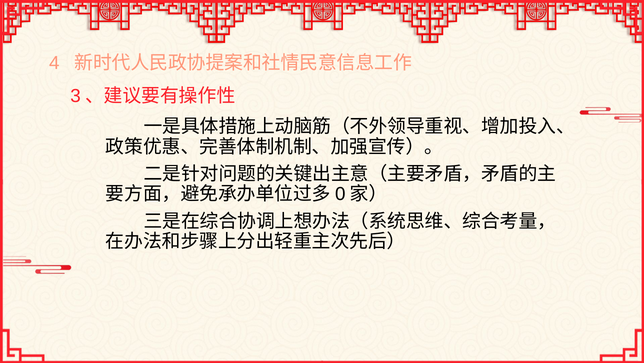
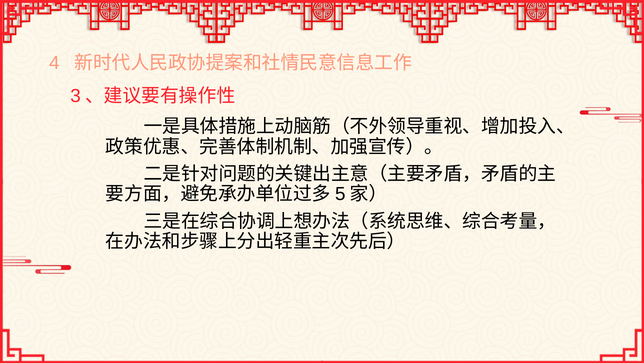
0: 0 -> 5 (340, 194)
